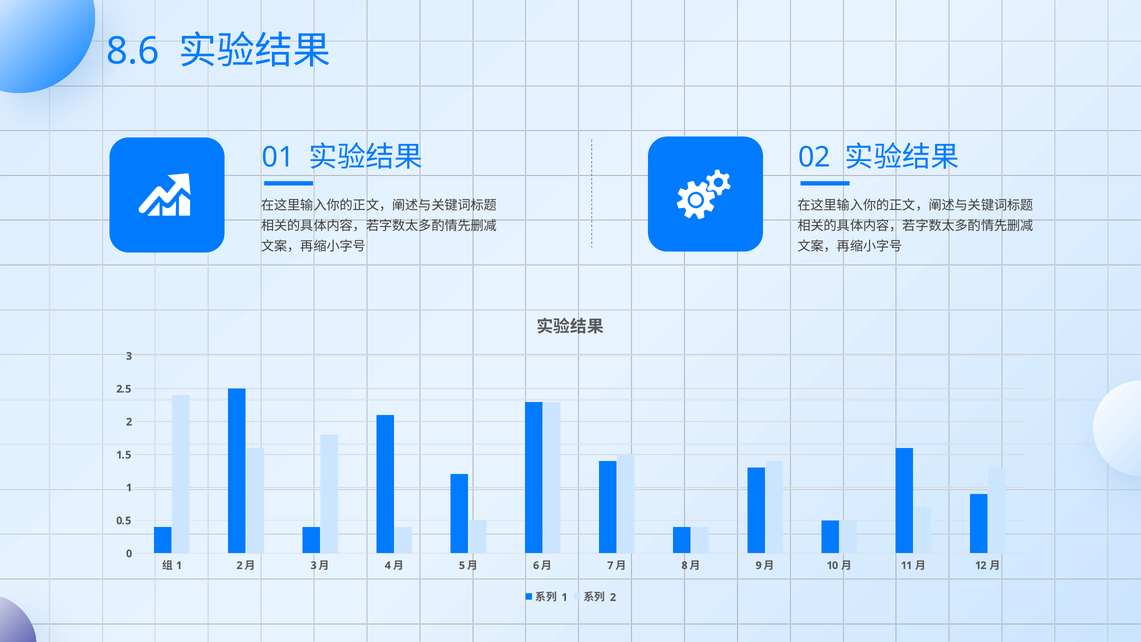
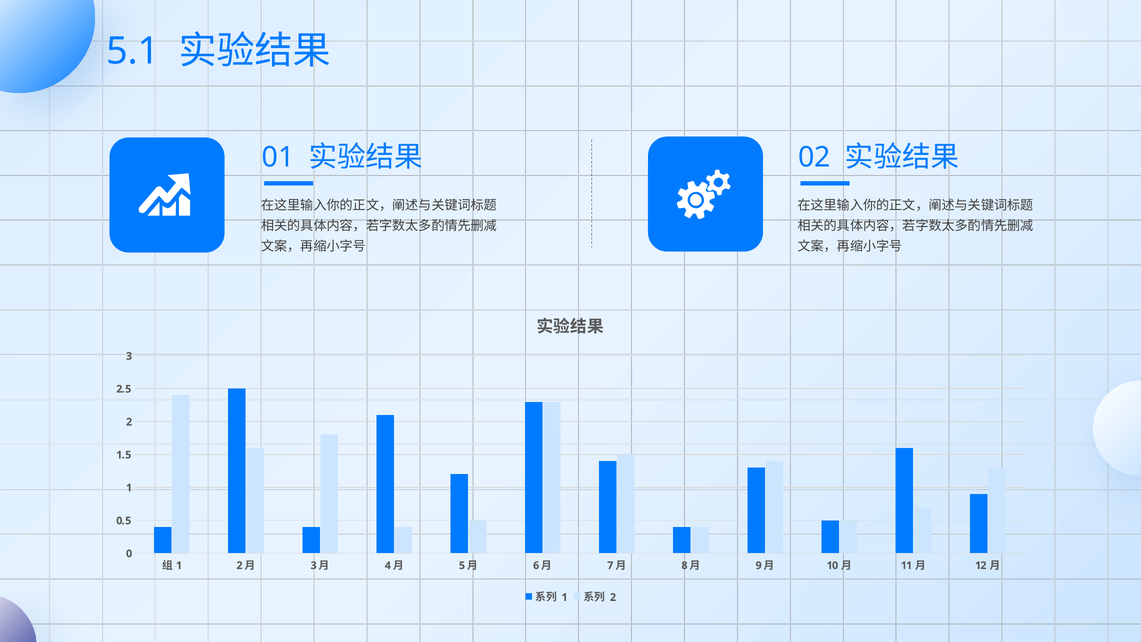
8.6: 8.6 -> 5.1 (133, 51)
